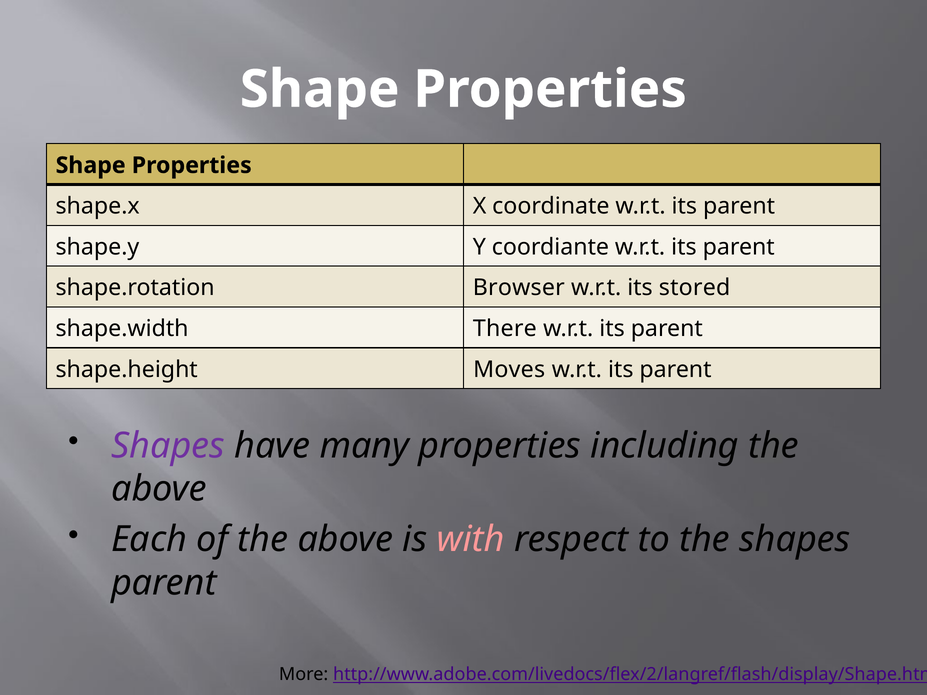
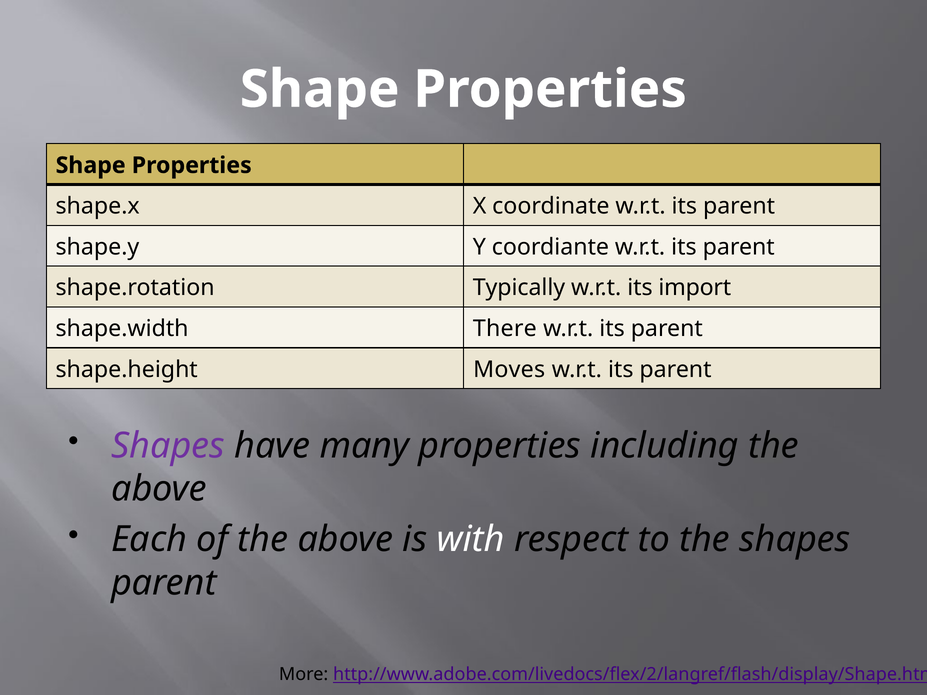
Browser: Browser -> Typically (519, 288)
stored: stored -> import (695, 288)
with colour: pink -> white (471, 540)
